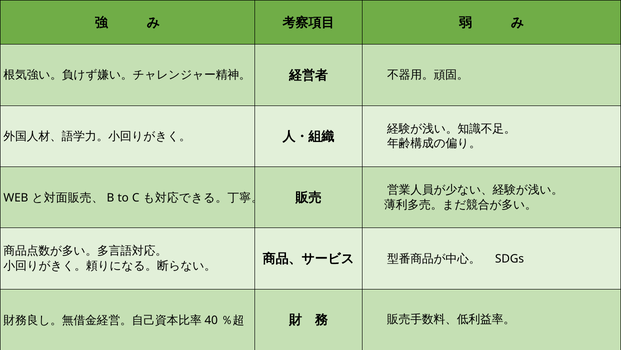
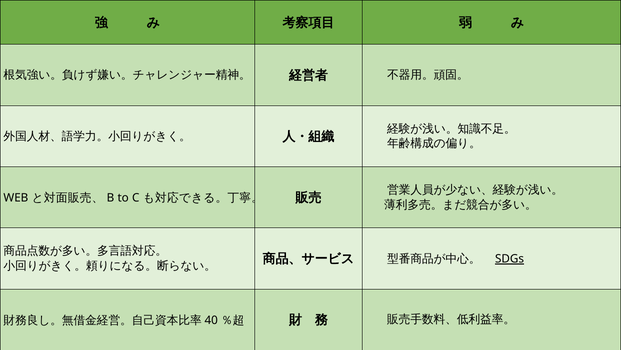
SDGs underline: none -> present (510, 259)
